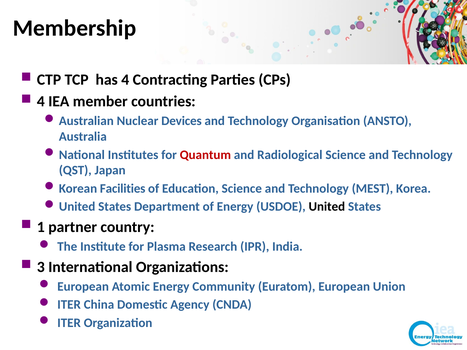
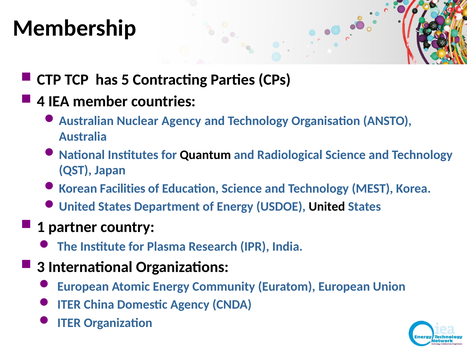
has 4: 4 -> 5 (125, 80)
Nuclear Devices: Devices -> Agency (181, 121)
Quantum colour: red -> black (205, 155)
